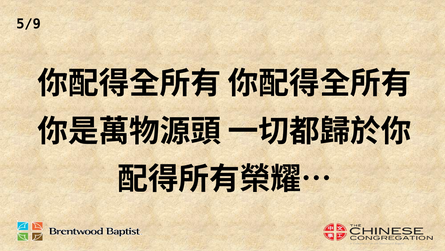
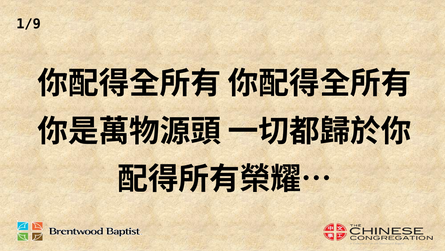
5/9: 5/9 -> 1/9 (29, 24)
